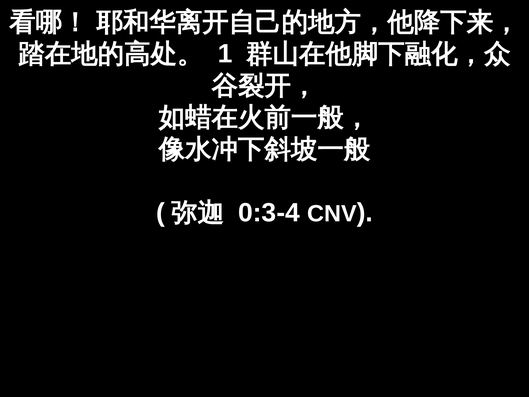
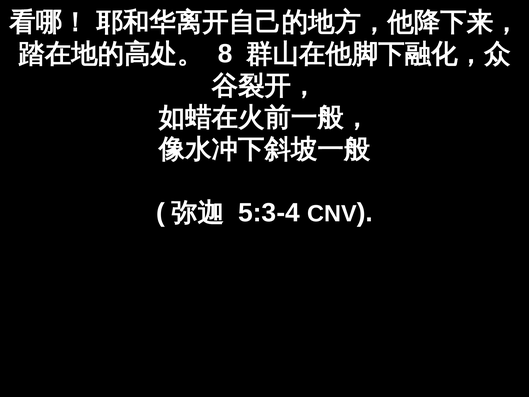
1: 1 -> 8 (225, 54)
0:3-4: 0:3-4 -> 5:3-4 (269, 213)
